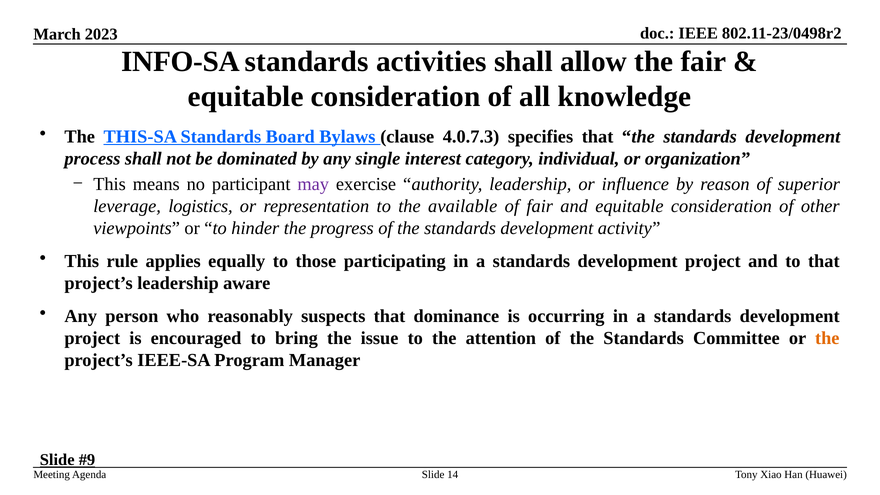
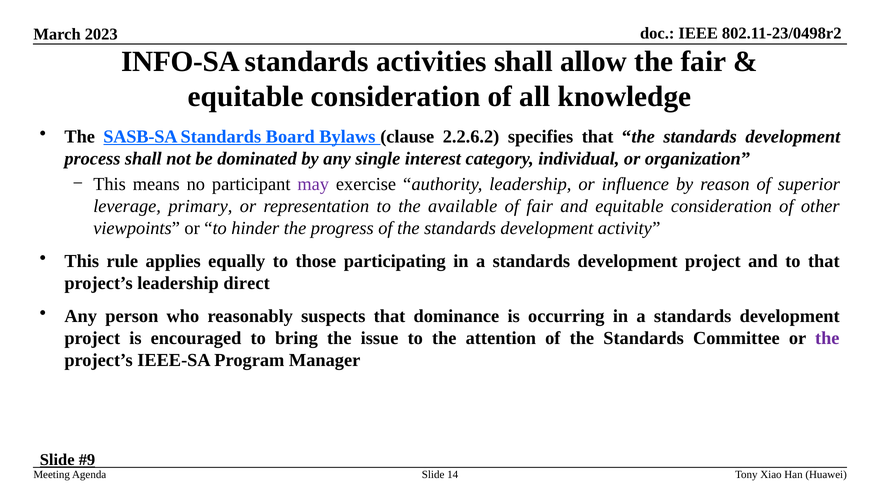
THIS-SA: THIS-SA -> SASB-SA (140, 137)
4.0.7.3: 4.0.7.3 -> 2.2.6.2 (471, 137)
logistics: logistics -> primary (200, 206)
aware: aware -> direct (247, 283)
the colour: orange -> purple (827, 338)
